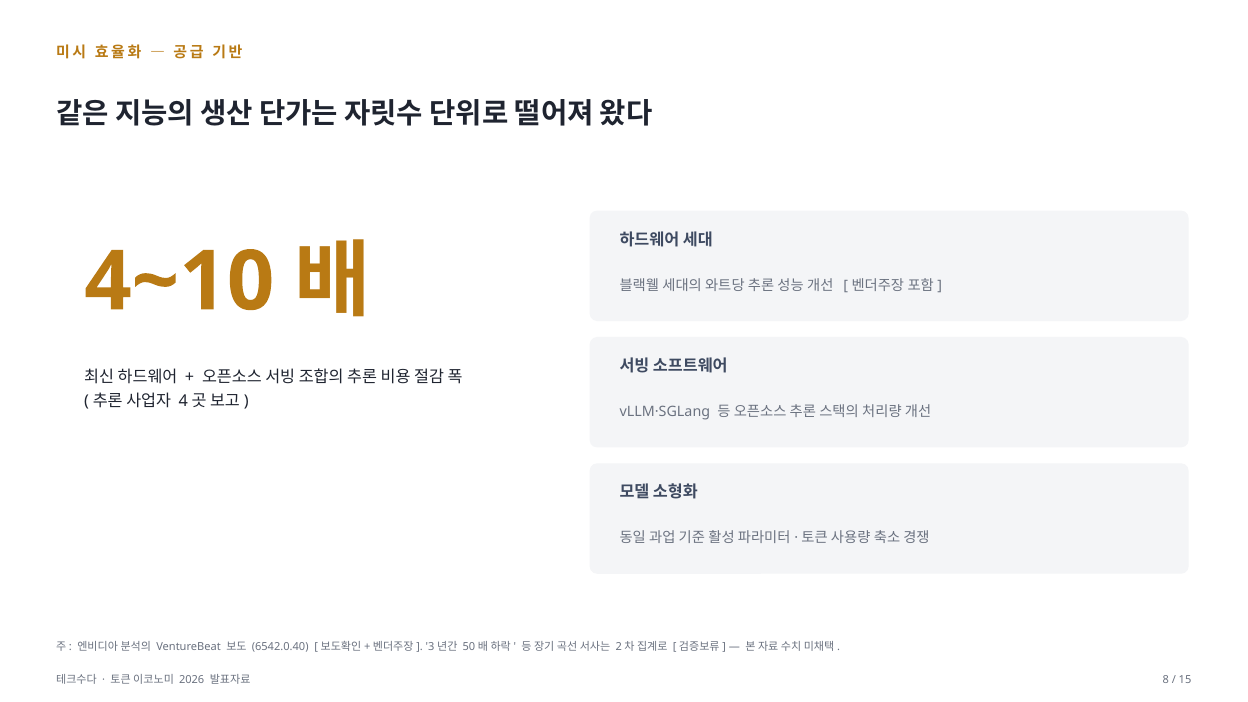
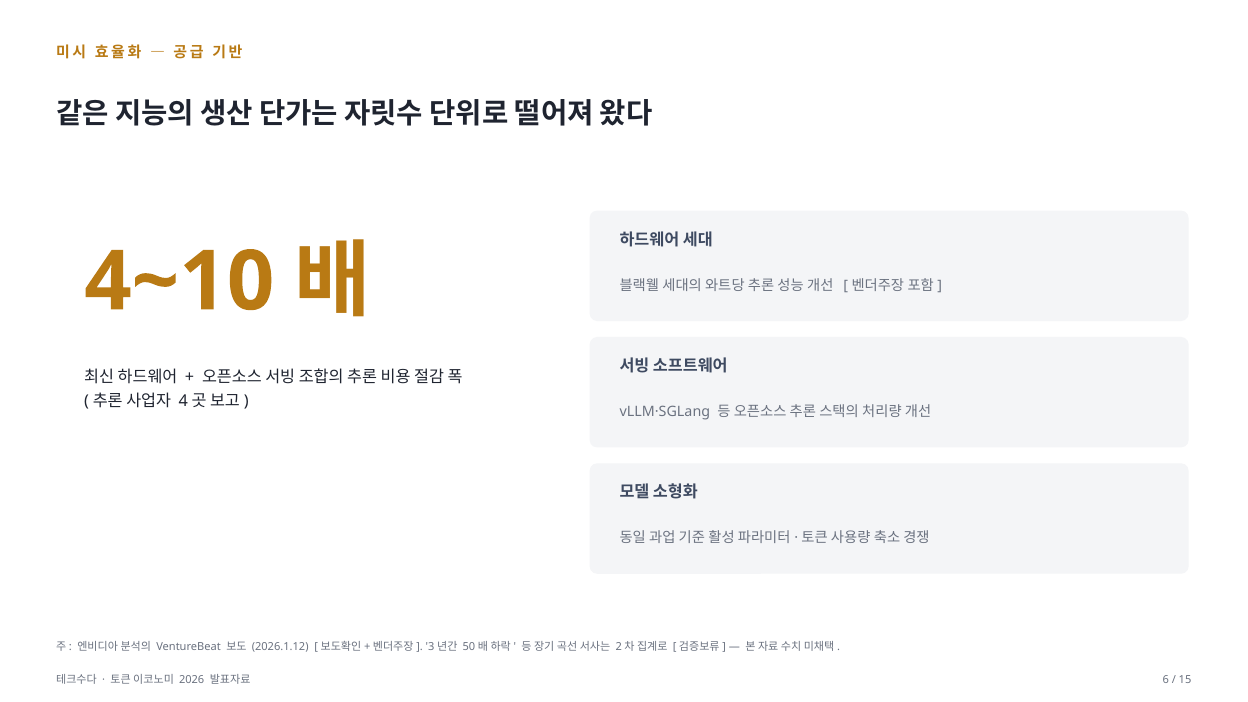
6542.0.40: 6542.0.40 -> 2026.1.12 (280, 647)
8: 8 -> 6 (1166, 680)
